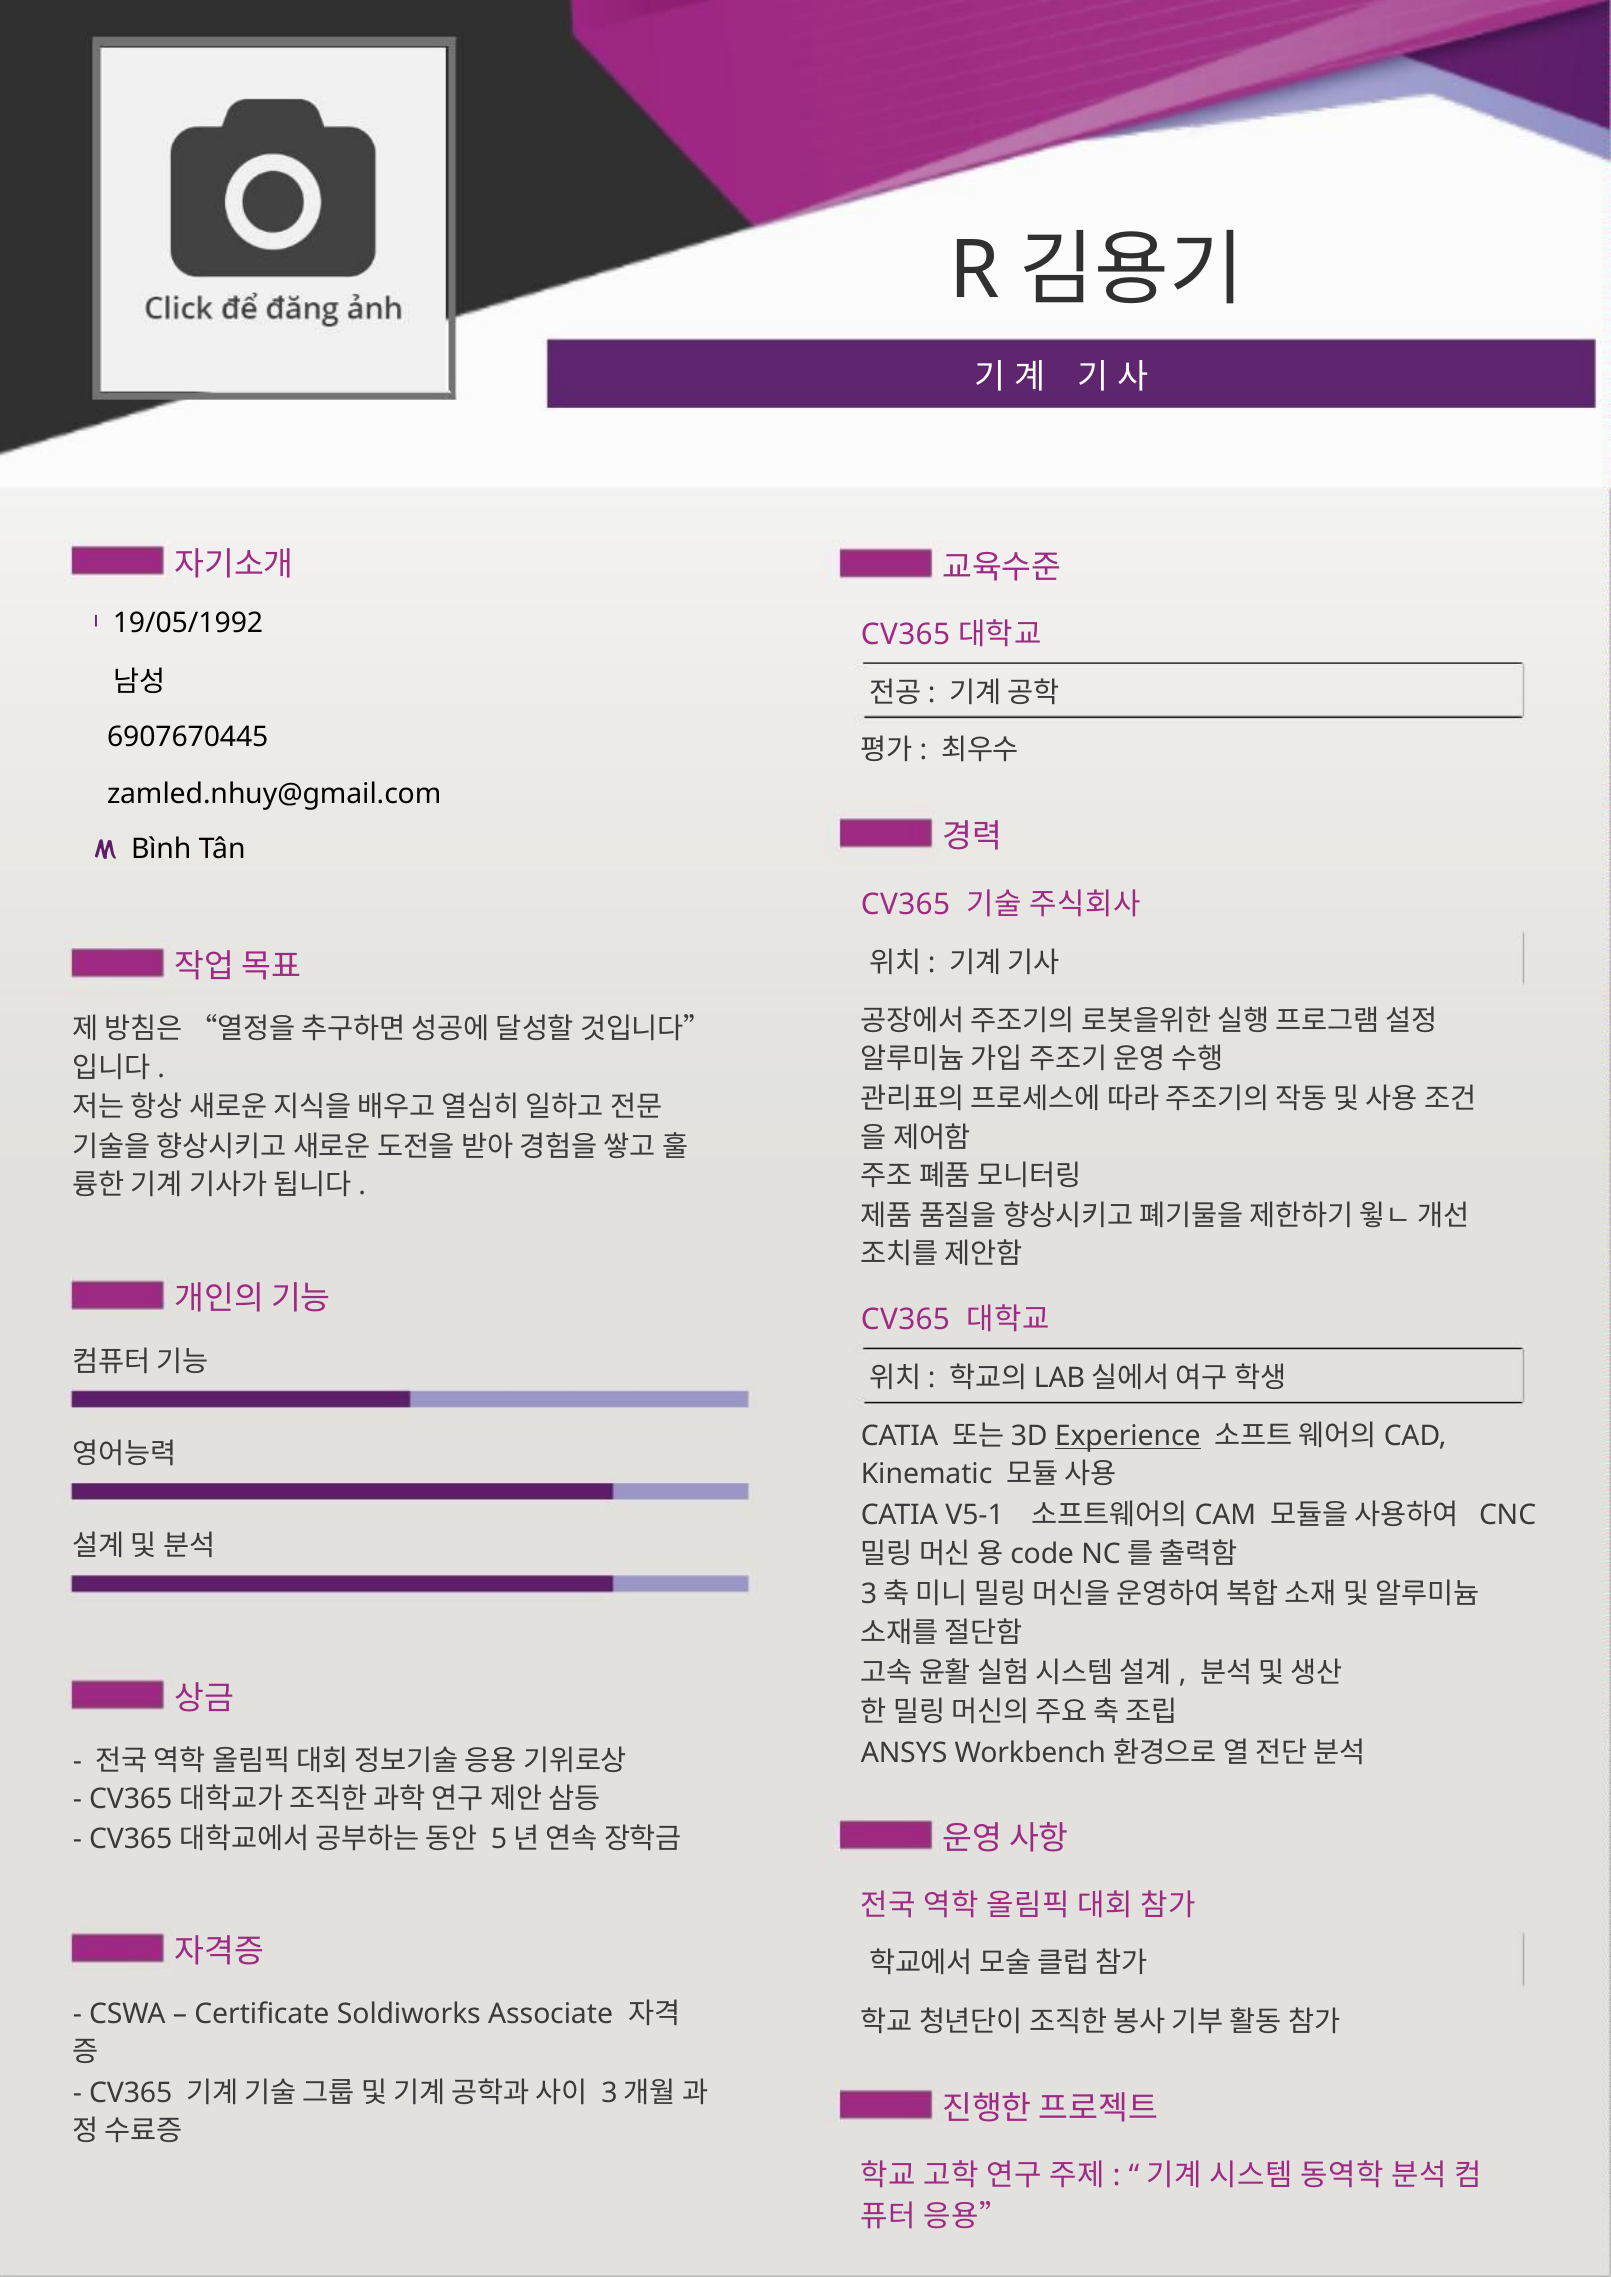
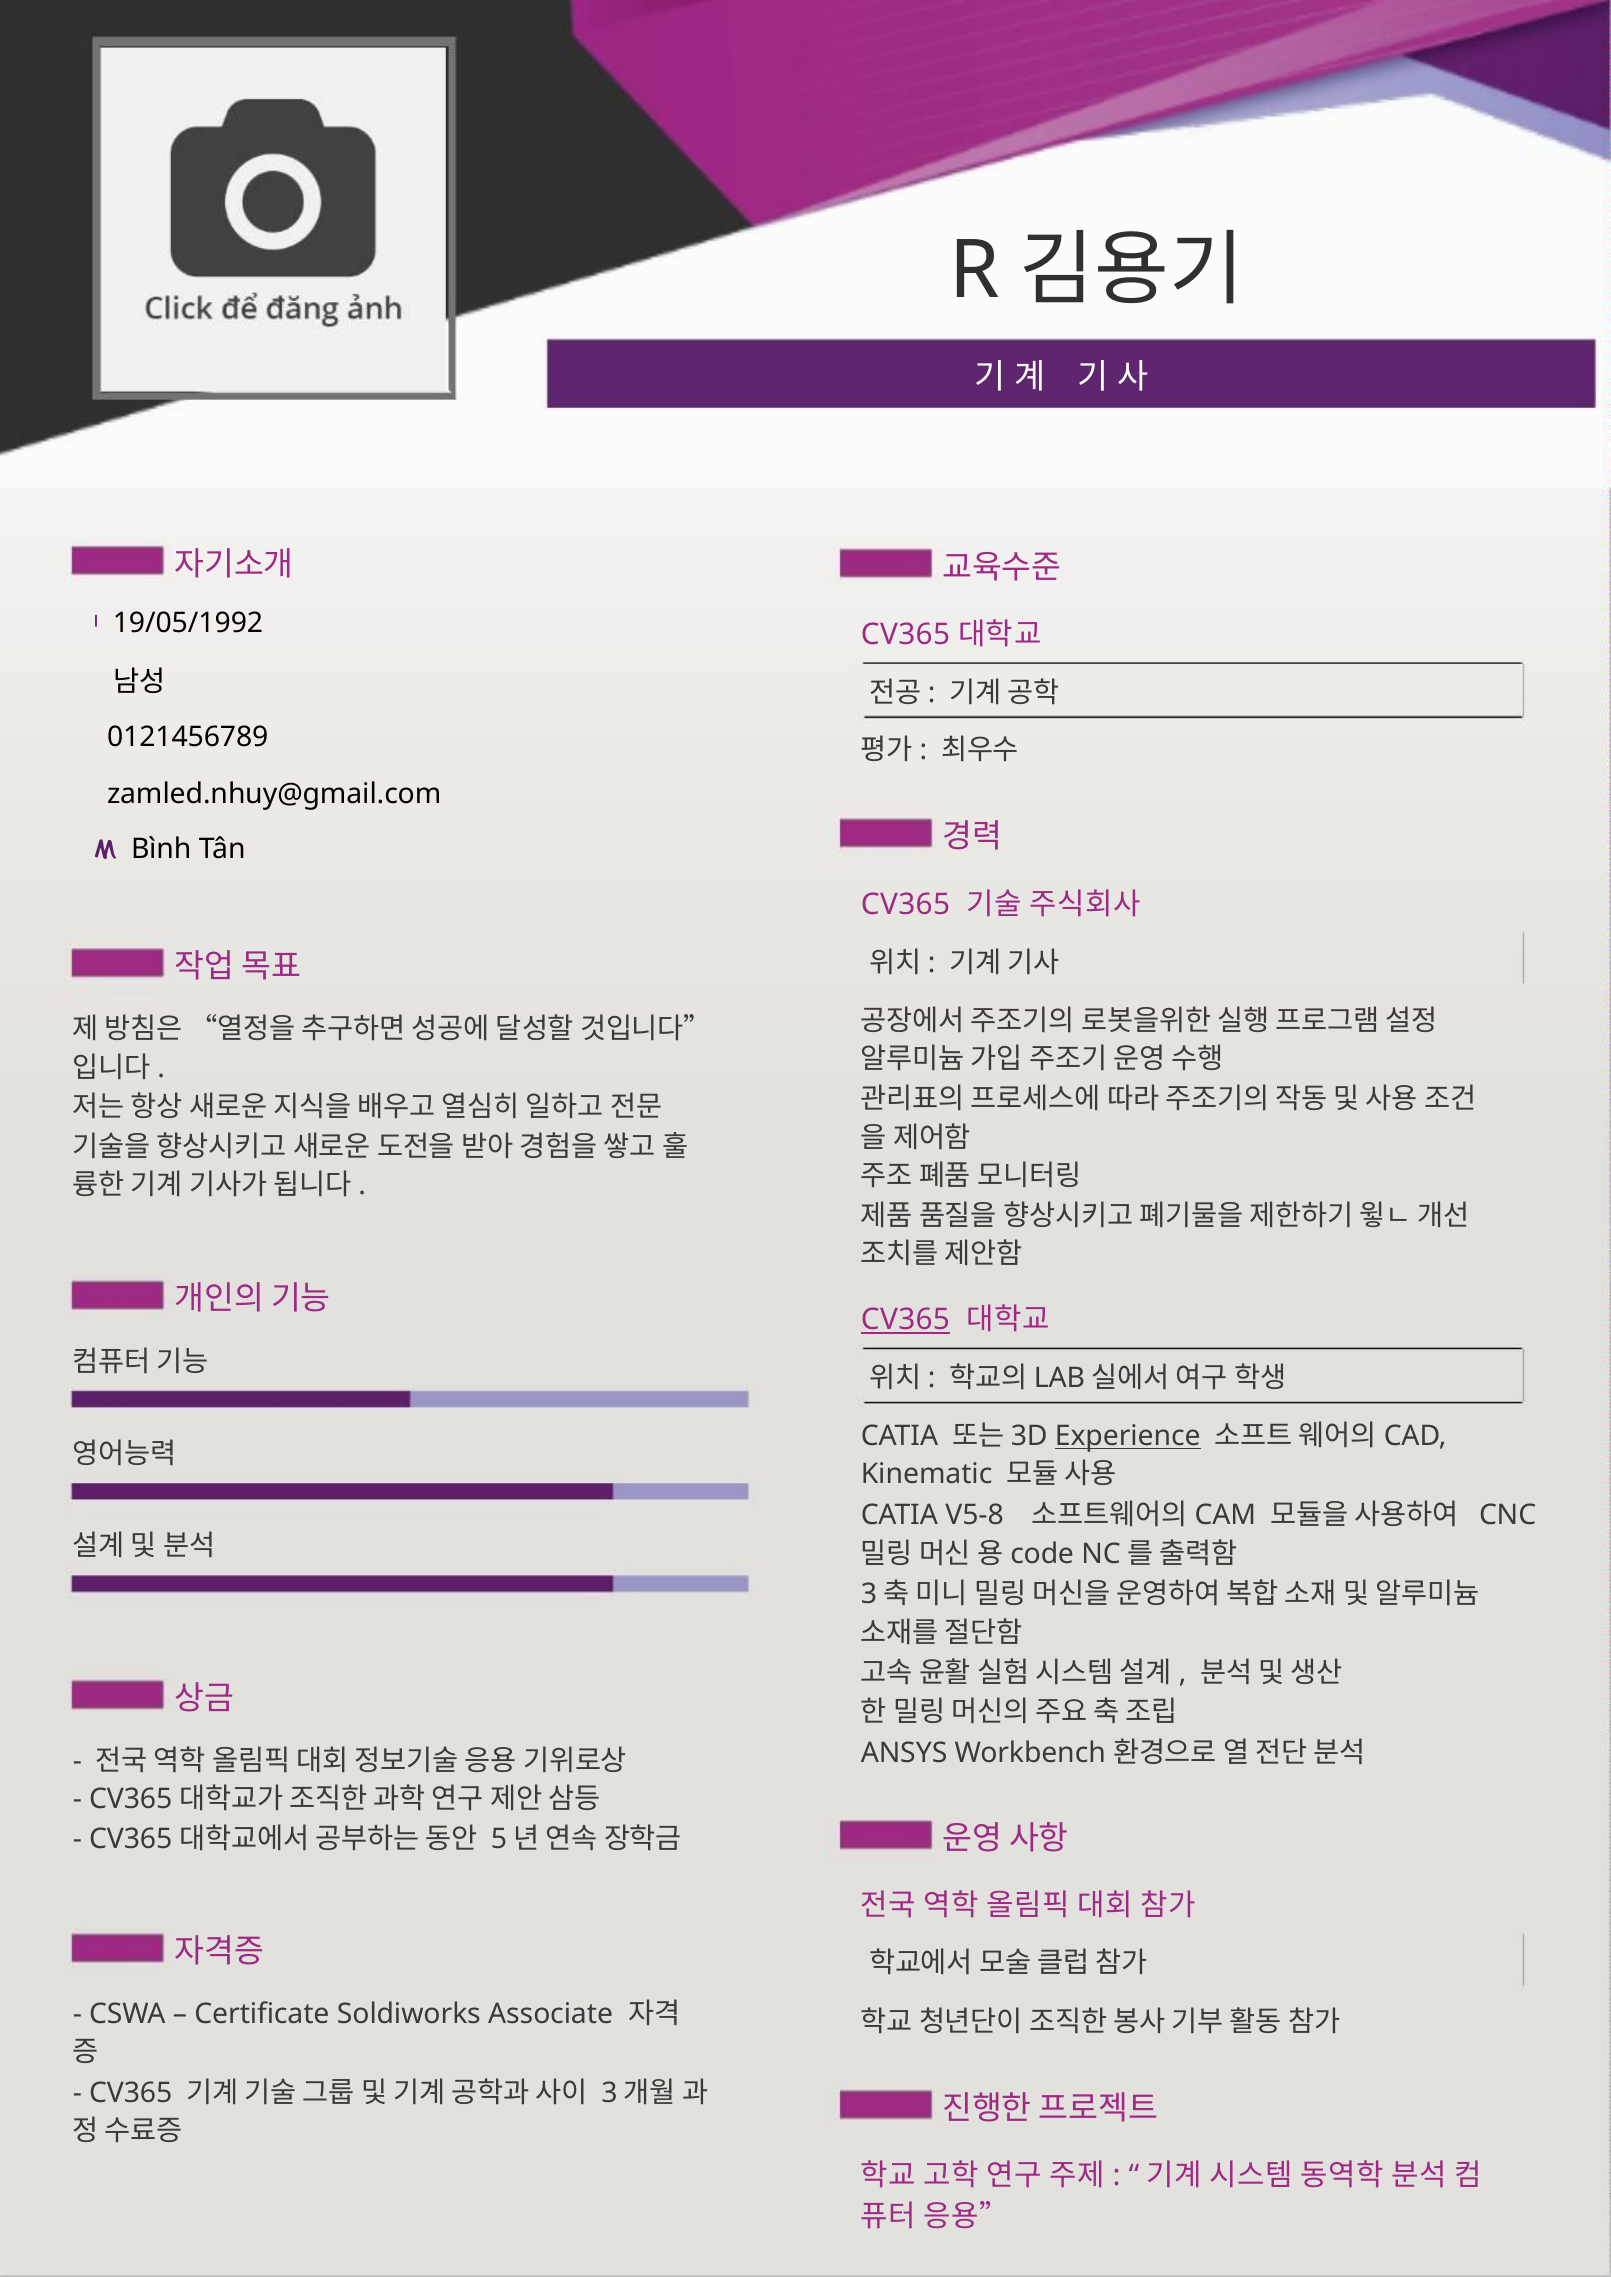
6907670445: 6907670445 -> 0121456789 (188, 738)
CV365 underline: none -> present (905, 1320)
V5-1: V5-1 -> V5-8 (975, 1516)
